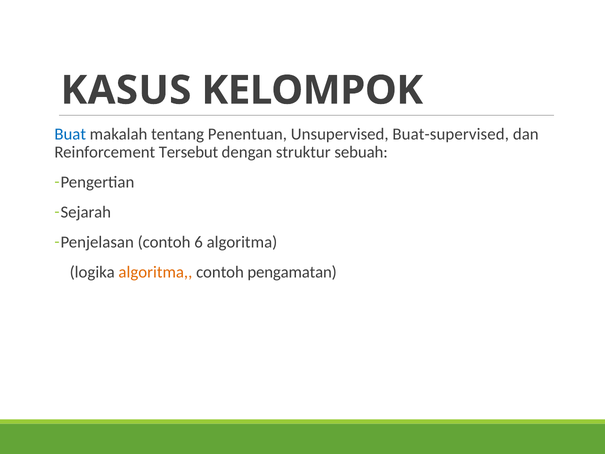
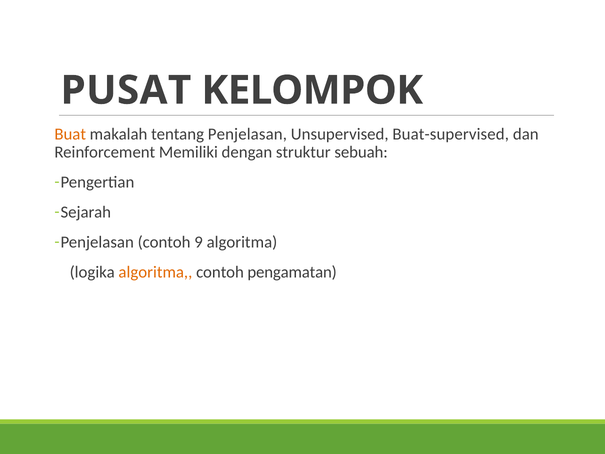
KASUS: KASUS -> PUSAT (126, 90)
Buat colour: blue -> orange (70, 134)
tentang Penentuan: Penentuan -> Penjelasan (247, 134)
Tersebut: Tersebut -> Memiliki (188, 152)
6: 6 -> 9 (199, 242)
